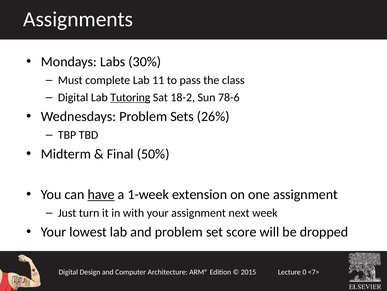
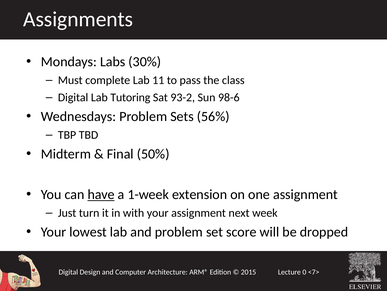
Tutoring underline: present -> none (130, 97)
18-2: 18-2 -> 93-2 (183, 97)
78-6: 78-6 -> 98-6 (229, 97)
26%: 26% -> 56% (213, 116)
